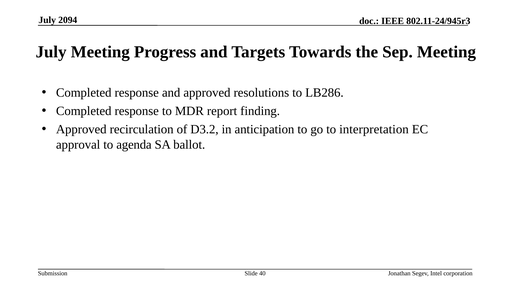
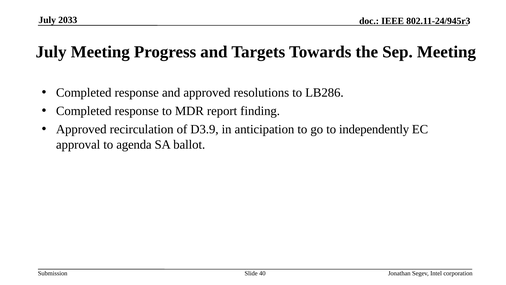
2094: 2094 -> 2033 (68, 20)
D3.2: D3.2 -> D3.9 (204, 129)
interpretation: interpretation -> independently (374, 129)
